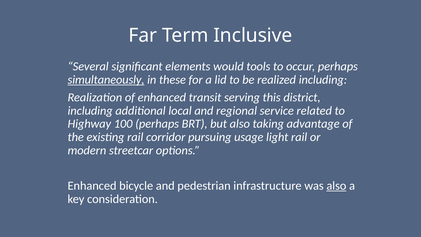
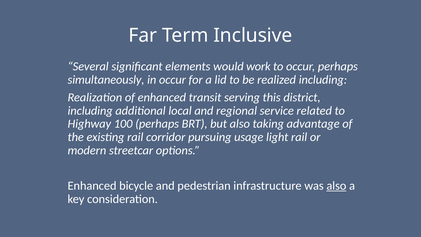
tools: tools -> work (258, 66)
simultaneously underline: present -> none (106, 80)
in these: these -> occur (172, 80)
